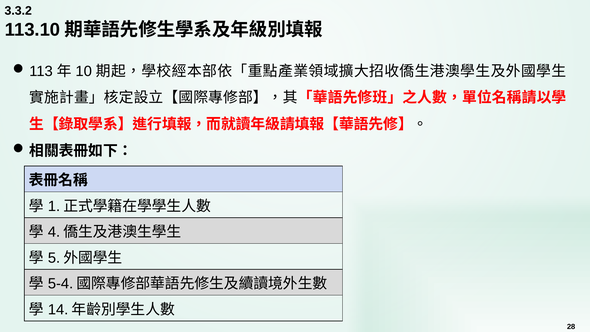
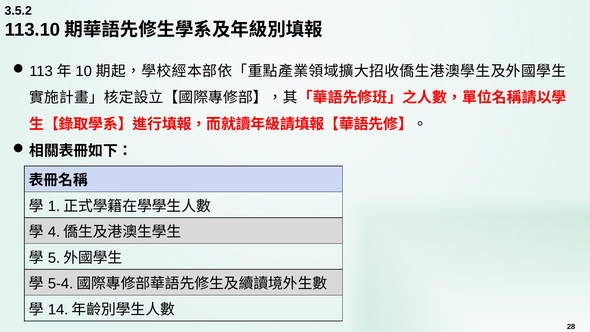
3.3.2: 3.3.2 -> 3.5.2 (18, 11)
